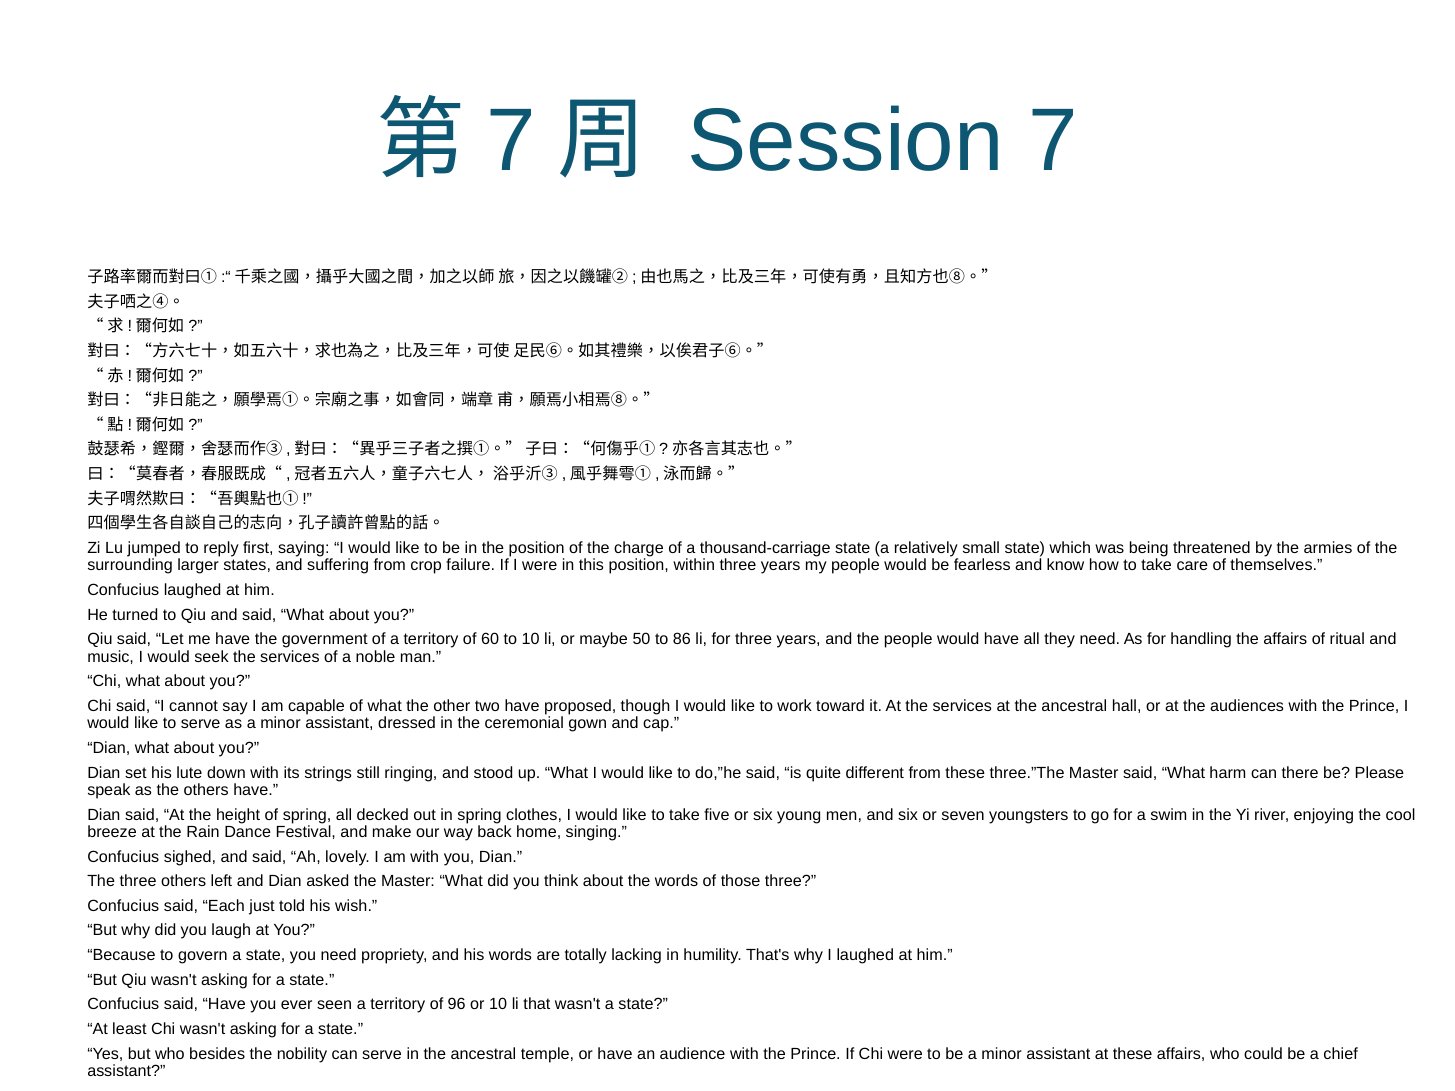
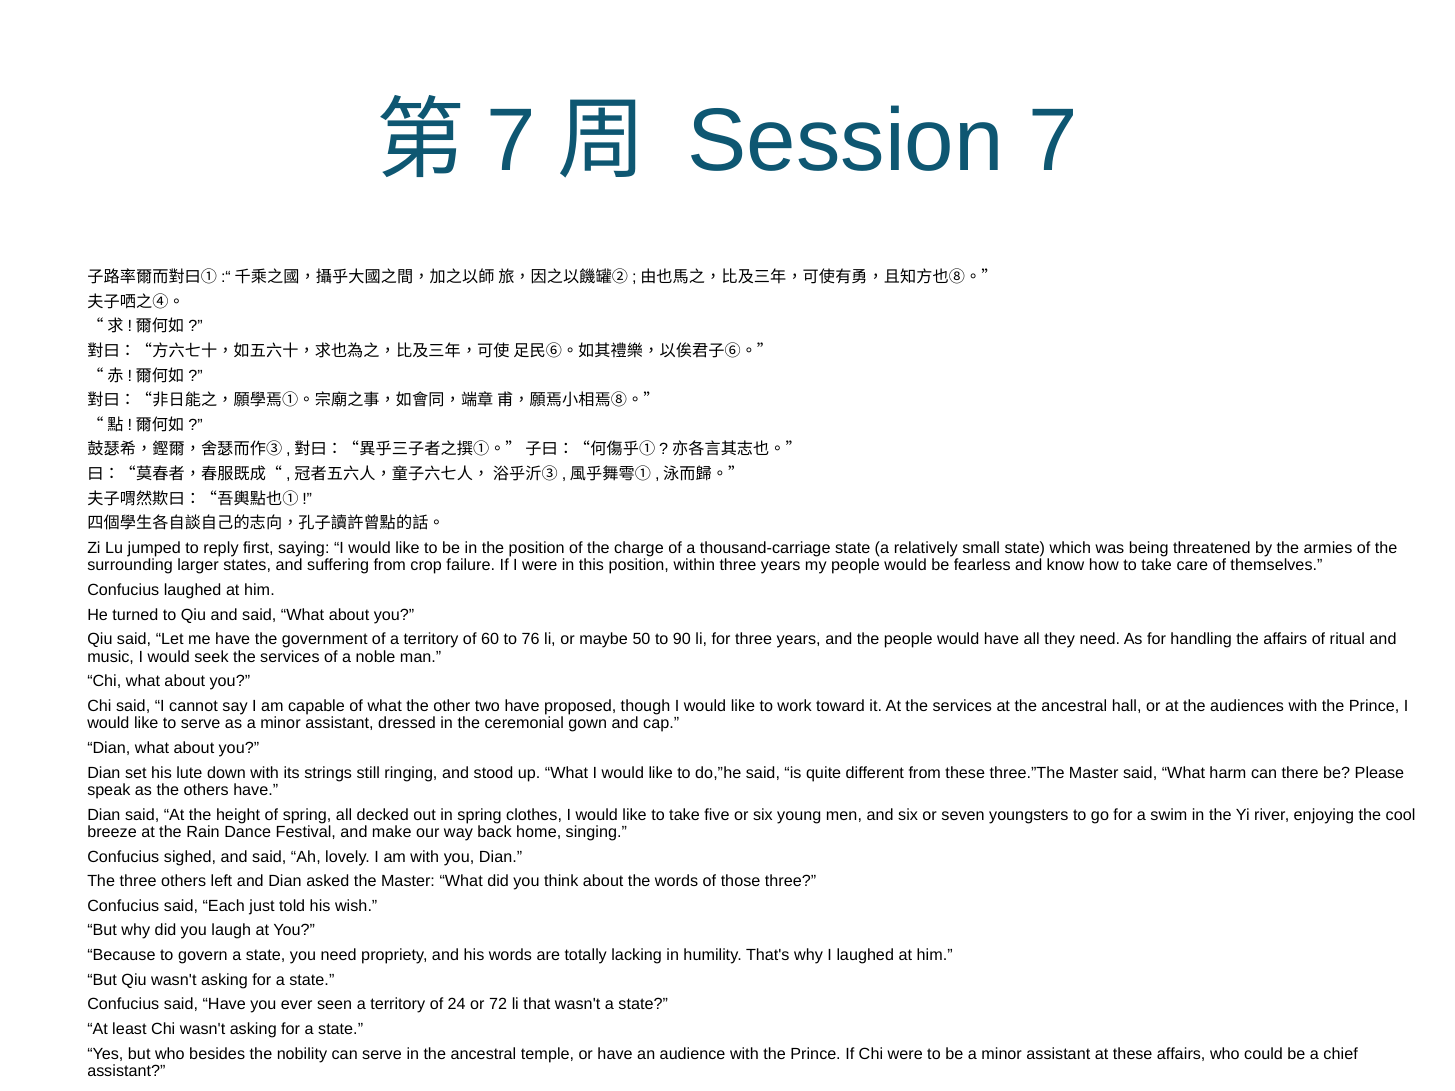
to 10: 10 -> 76 (531, 640)
86: 86 -> 90 (682, 640)
96: 96 -> 24 (457, 1005)
or 10: 10 -> 72 (498, 1005)
